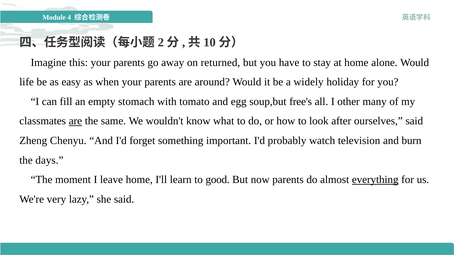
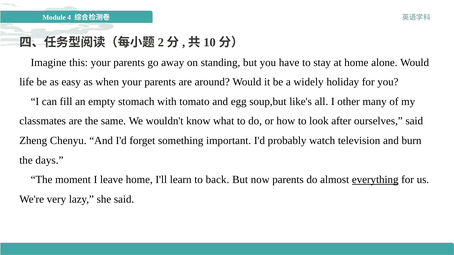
returned: returned -> standing (220, 63)
free's: free's -> like's (301, 102)
are underline: present -> none (75, 121)
good: good -> back (218, 180)
